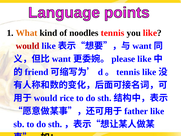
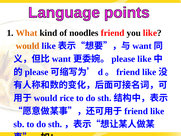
noodles tennis: tennis -> friend (113, 33)
would colour: red -> orange (28, 46)
friend: friend -> please (37, 72)
tennis: tennis -> friend (128, 72)
father: father -> friend (136, 111)
